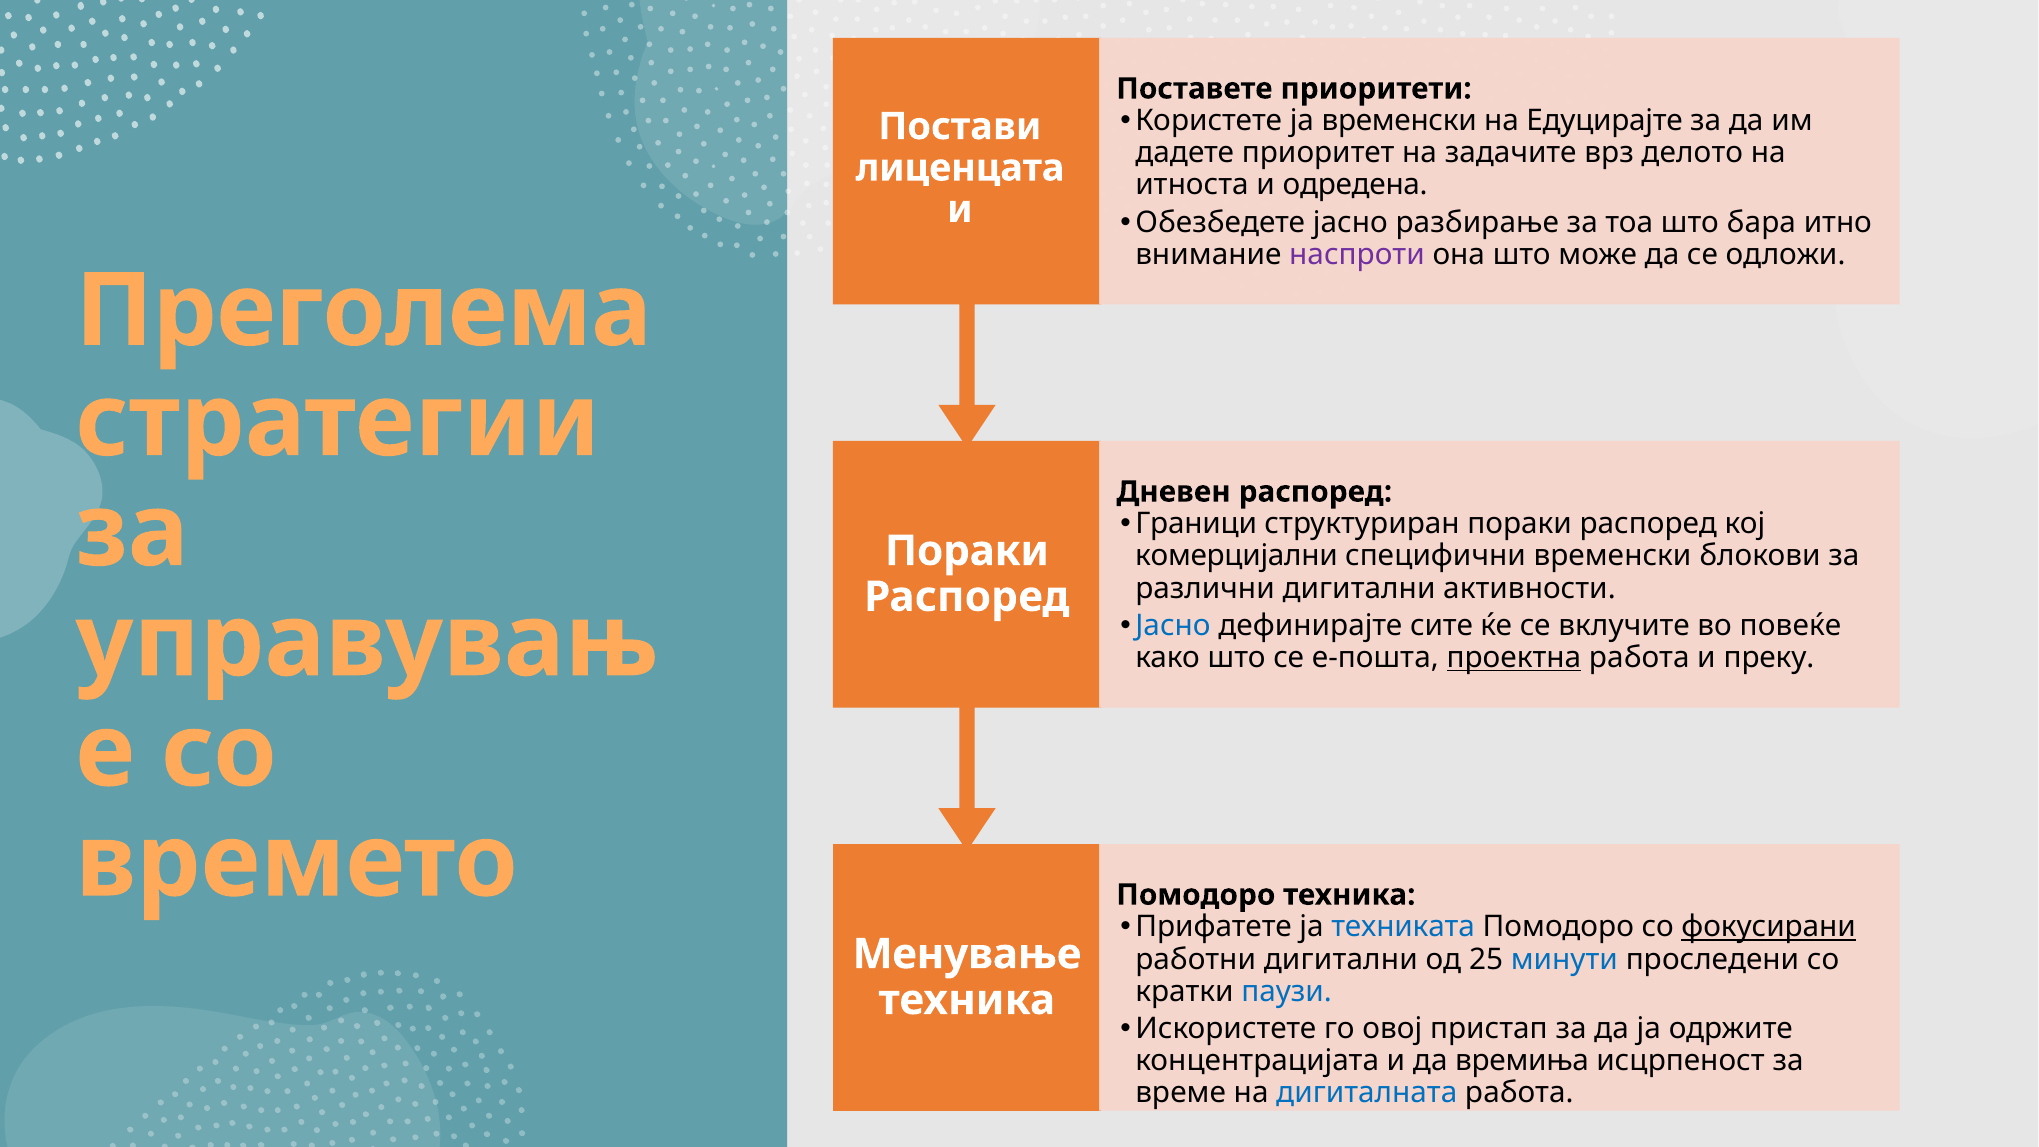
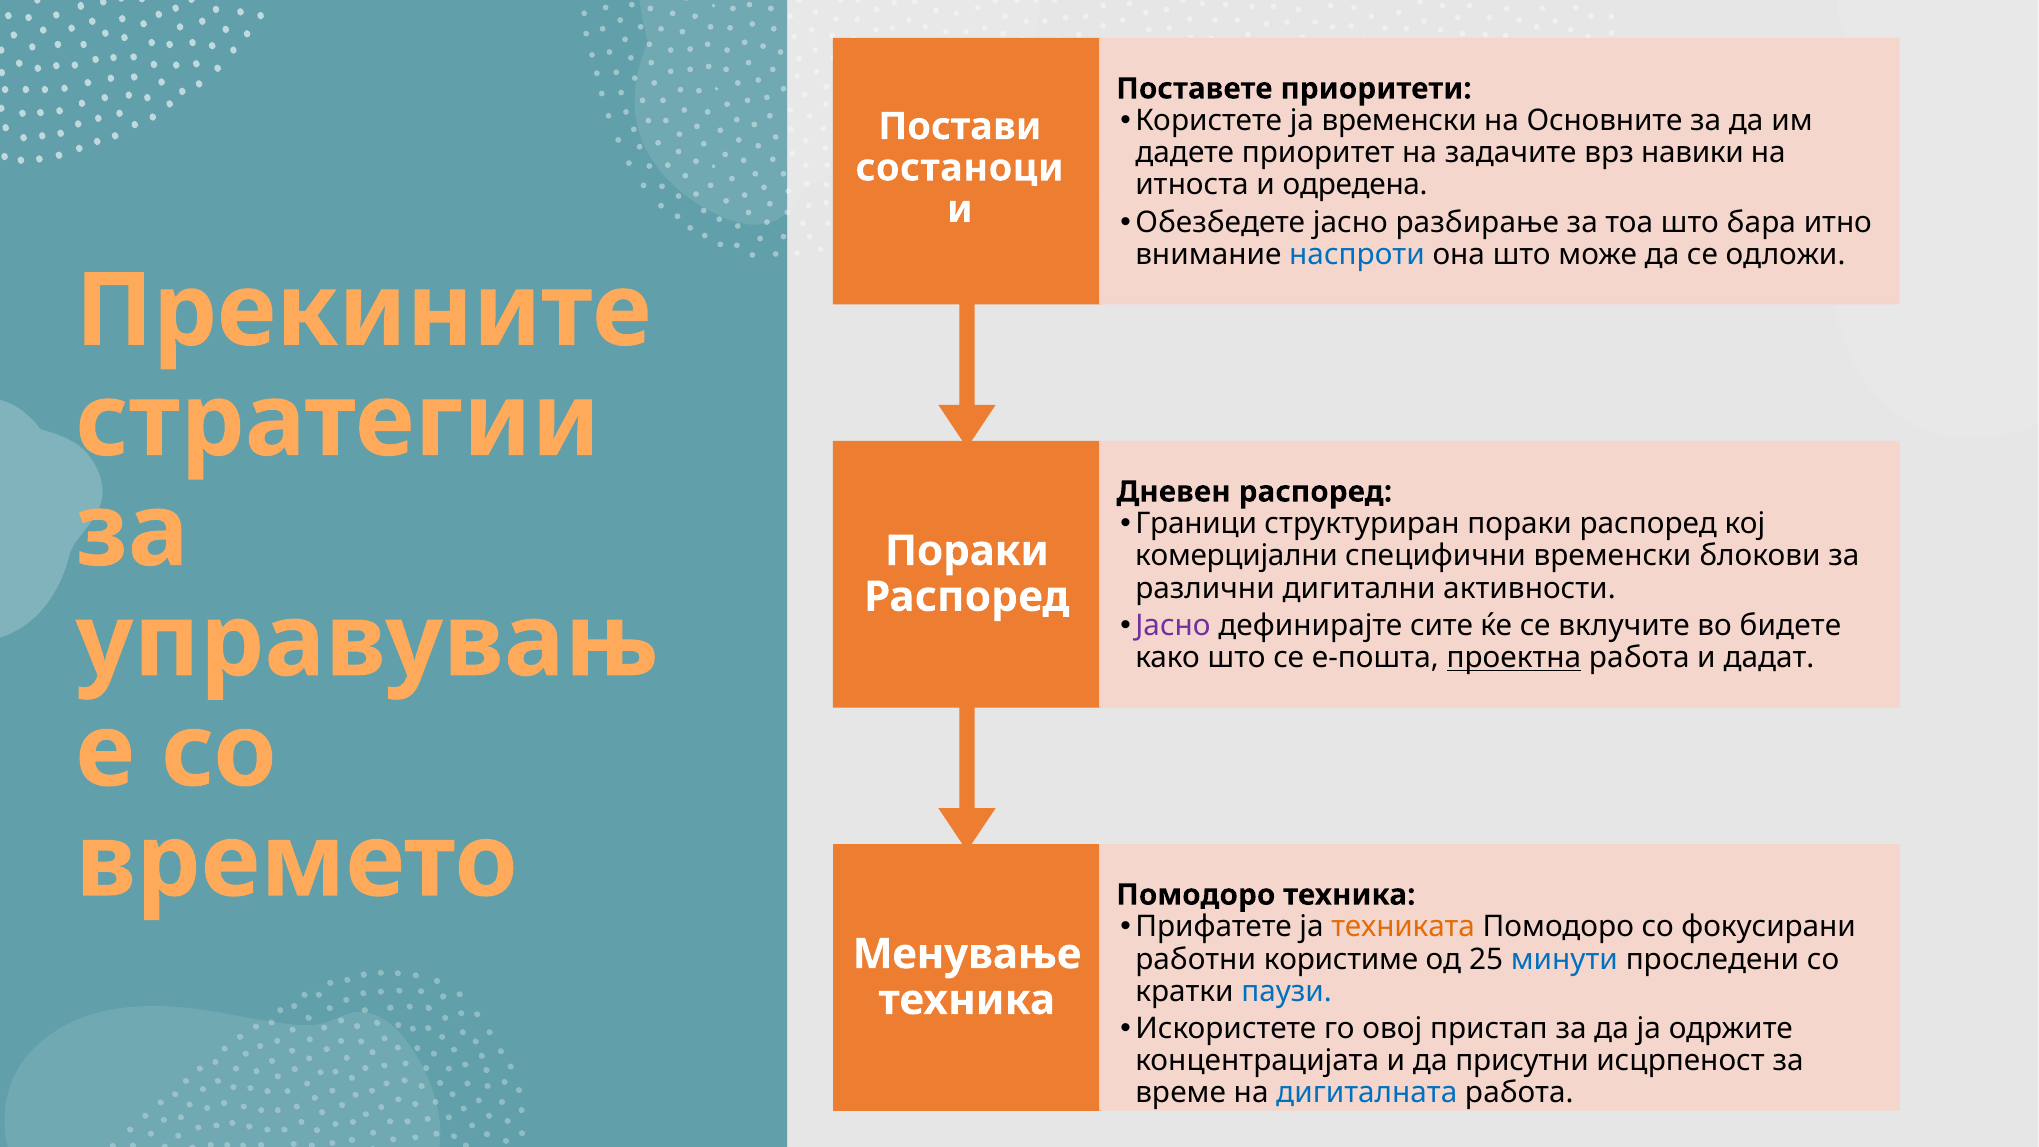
Едуцирајте: Едуцирајте -> Основните (1605, 121)
делото: делото -> навики (1692, 153)
лиценцата: лиценцата -> состаноци (960, 168)
наспроти colour: purple -> blue (1357, 255)
Преголема: Преголема -> Прекините (363, 311)
Јасно colour: blue -> purple (1173, 625)
повеќе: повеќе -> бидете (1791, 625)
преку: преку -> дадат (1769, 658)
техниката colour: blue -> orange (1403, 927)
фокусирани underline: present -> none (1769, 927)
работни дигитални: дигитални -> користиме (1341, 959)
времиња: времиња -> присутни (1522, 1061)
